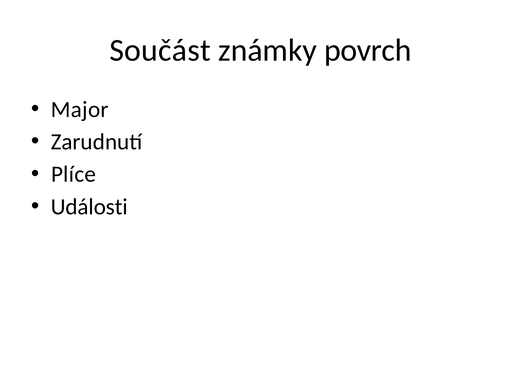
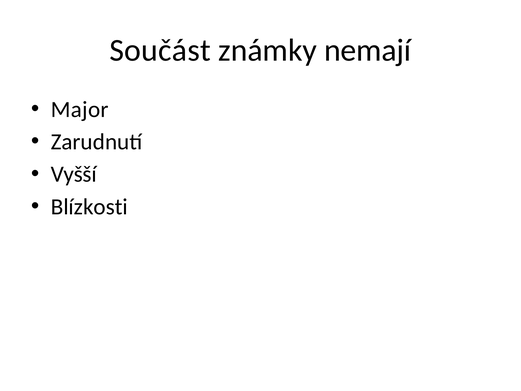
povrch: povrch -> nemají (368, 50)
Plíce: Plíce -> Vyšší (74, 174)
Události: Události -> Blízkosti (89, 207)
